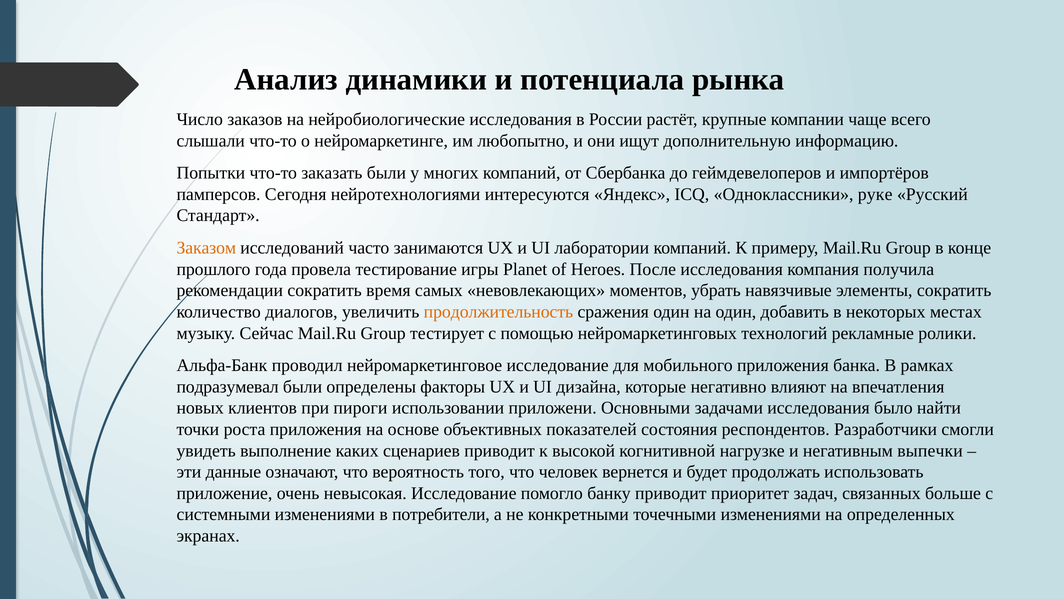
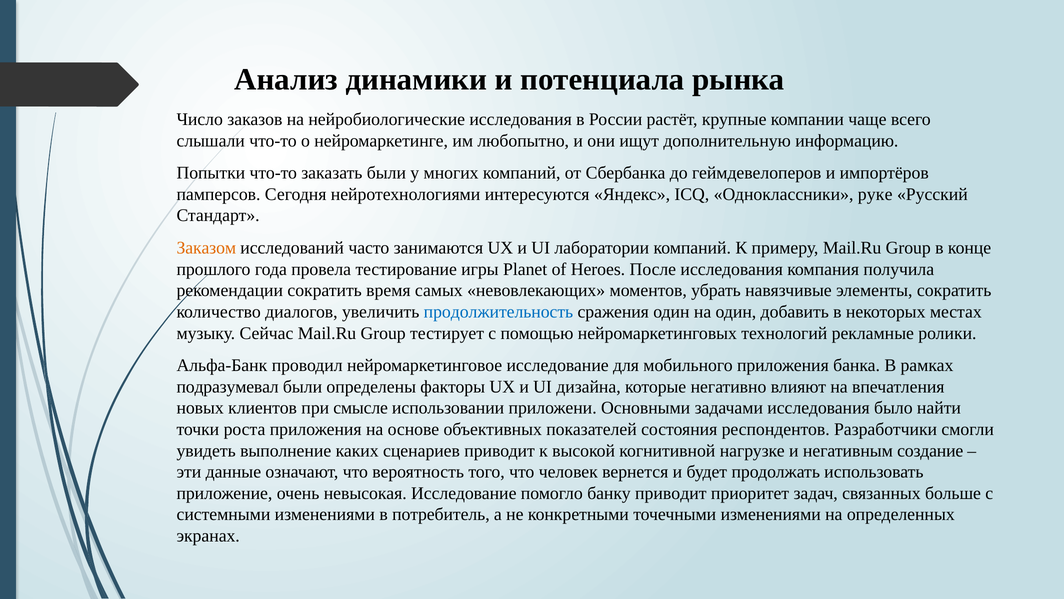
продолжительность colour: orange -> blue (498, 312)
пироги: пироги -> смысле (361, 408)
выпечки: выпечки -> создание (930, 450)
потребители: потребители -> потребитель (441, 514)
